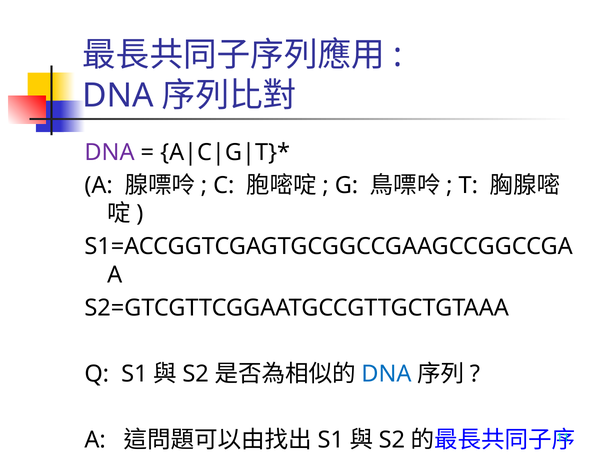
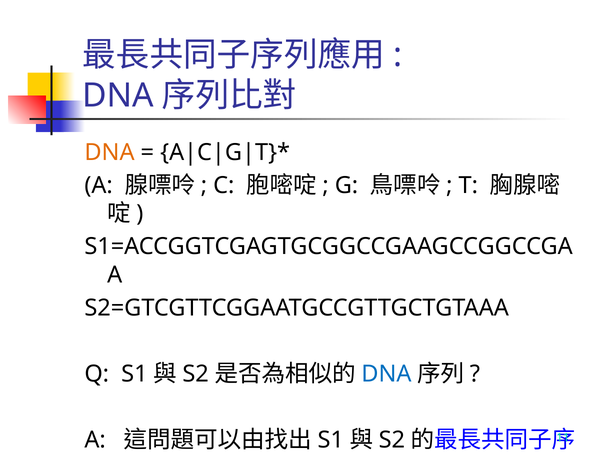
DNA colour: purple -> orange (110, 153)
